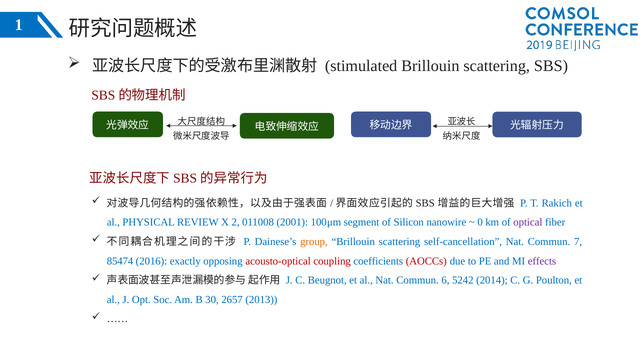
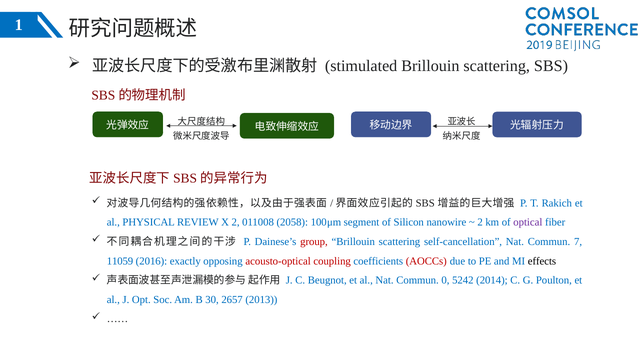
2001: 2001 -> 2058 (292, 223)
0: 0 -> 2 (480, 223)
group colour: orange -> red (314, 242)
85474: 85474 -> 11059 (120, 261)
effects colour: purple -> black (542, 261)
6: 6 -> 0 (445, 280)
